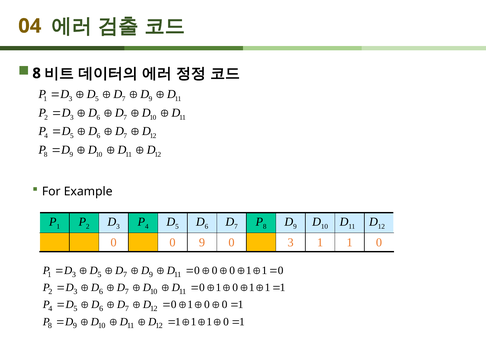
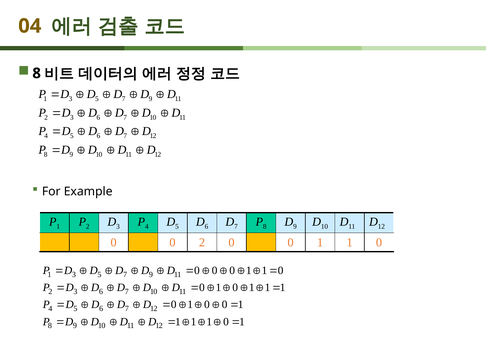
0 9: 9 -> 2 (202, 243)
3: 3 -> 0 (291, 243)
